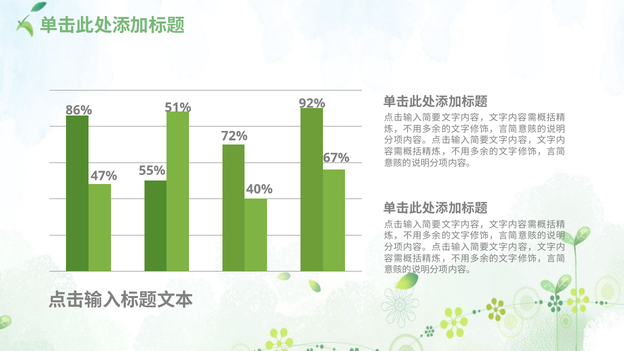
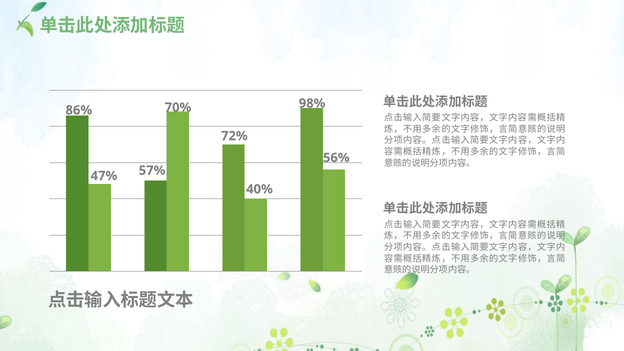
92%: 92% -> 98% (312, 103)
51%: 51% -> 70% (178, 107)
67%: 67% -> 56% (336, 158)
55%: 55% -> 57% (152, 171)
